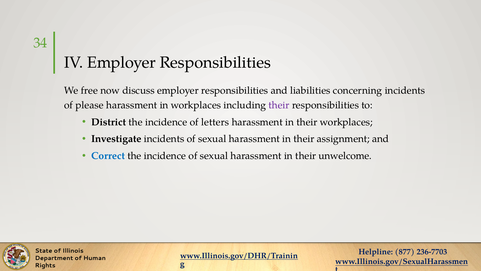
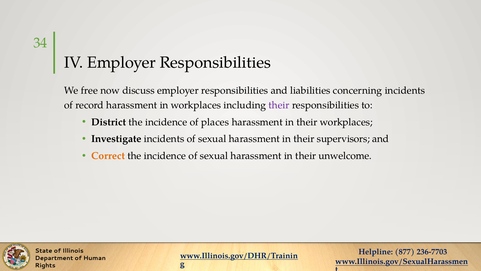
please: please -> record (90, 105)
letters: letters -> places (215, 122)
assignment: assignment -> supervisors (343, 139)
Correct colour: blue -> orange (108, 156)
